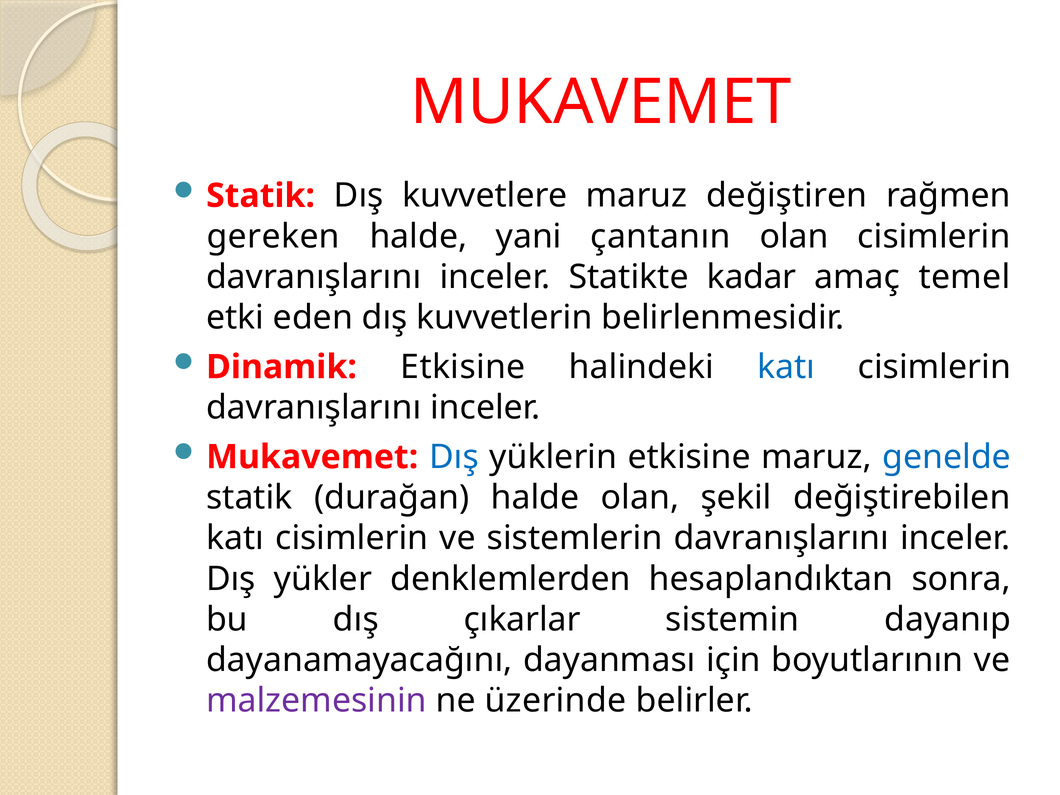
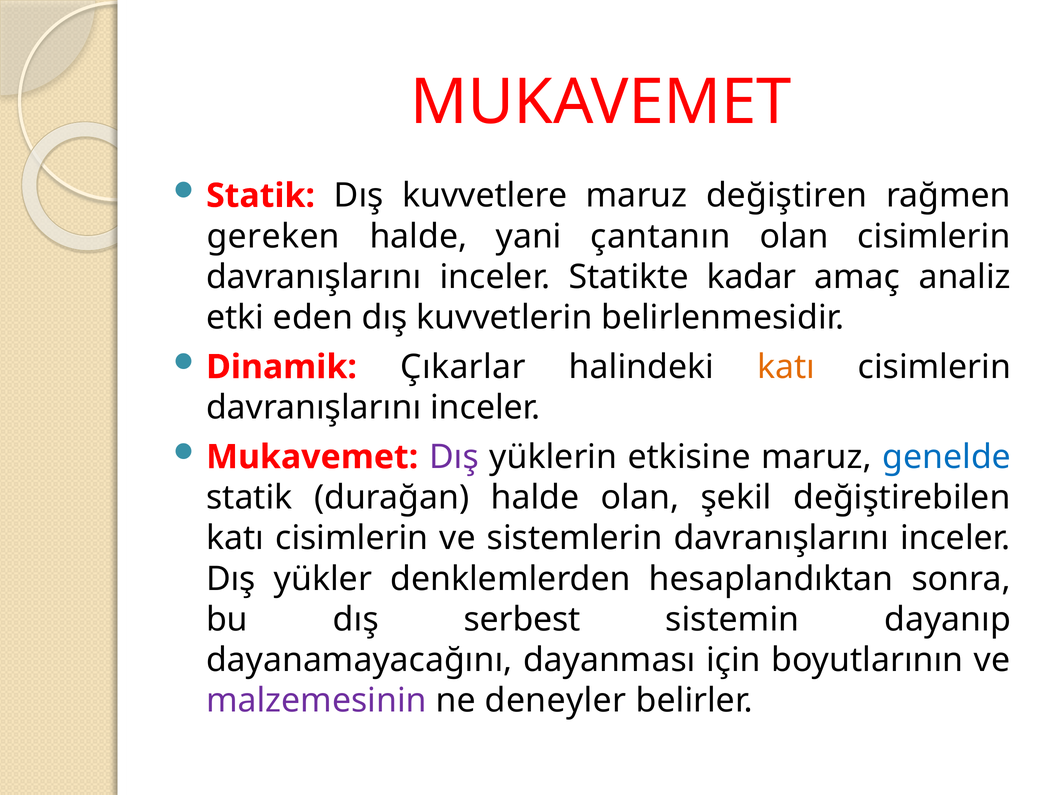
temel: temel -> analiz (965, 277)
Dinamik Etkisine: Etkisine -> Çıkarlar (463, 367)
katı colour: blue -> orange (786, 367)
Dış colour: blue -> purple (454, 457)
çıkarlar: çıkarlar -> serbest (522, 619)
üzerinde: üzerinde -> deneyler (556, 701)
